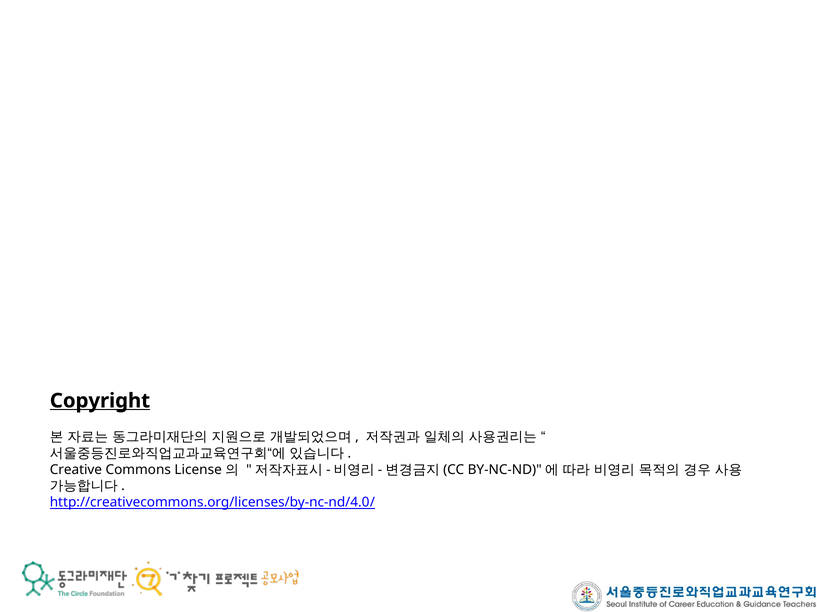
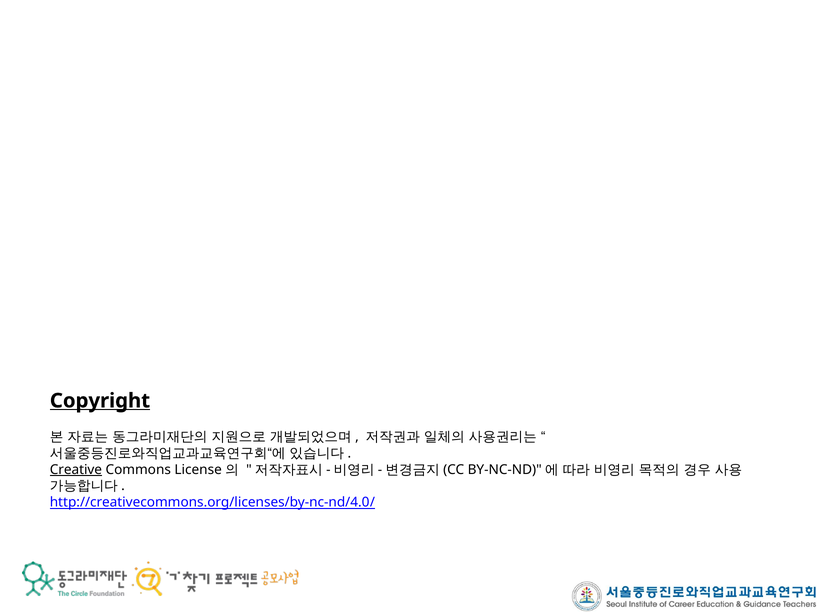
Creative underline: none -> present (76, 470)
